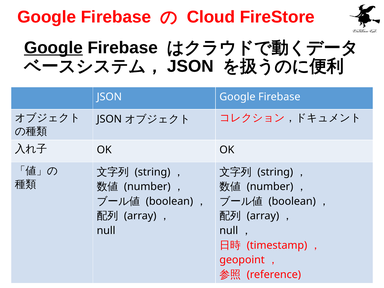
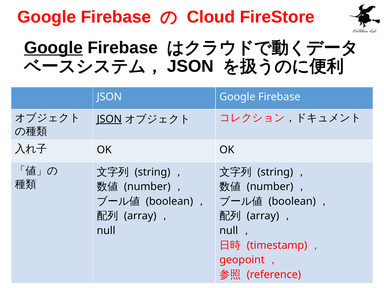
JSON underline: none -> present (109, 119)
